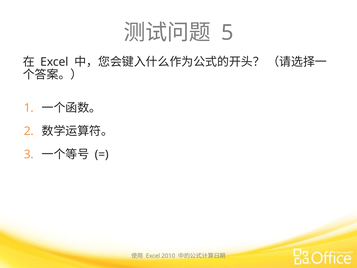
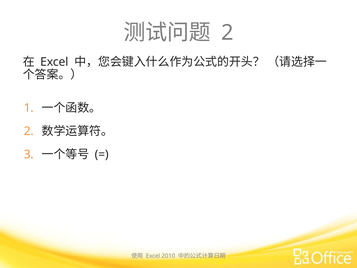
5: 5 -> 2 (227, 33)
